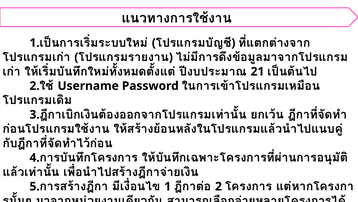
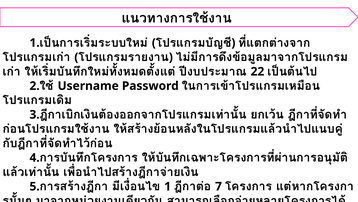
21: 21 -> 22 (257, 71)
2: 2 -> 7 (218, 186)
